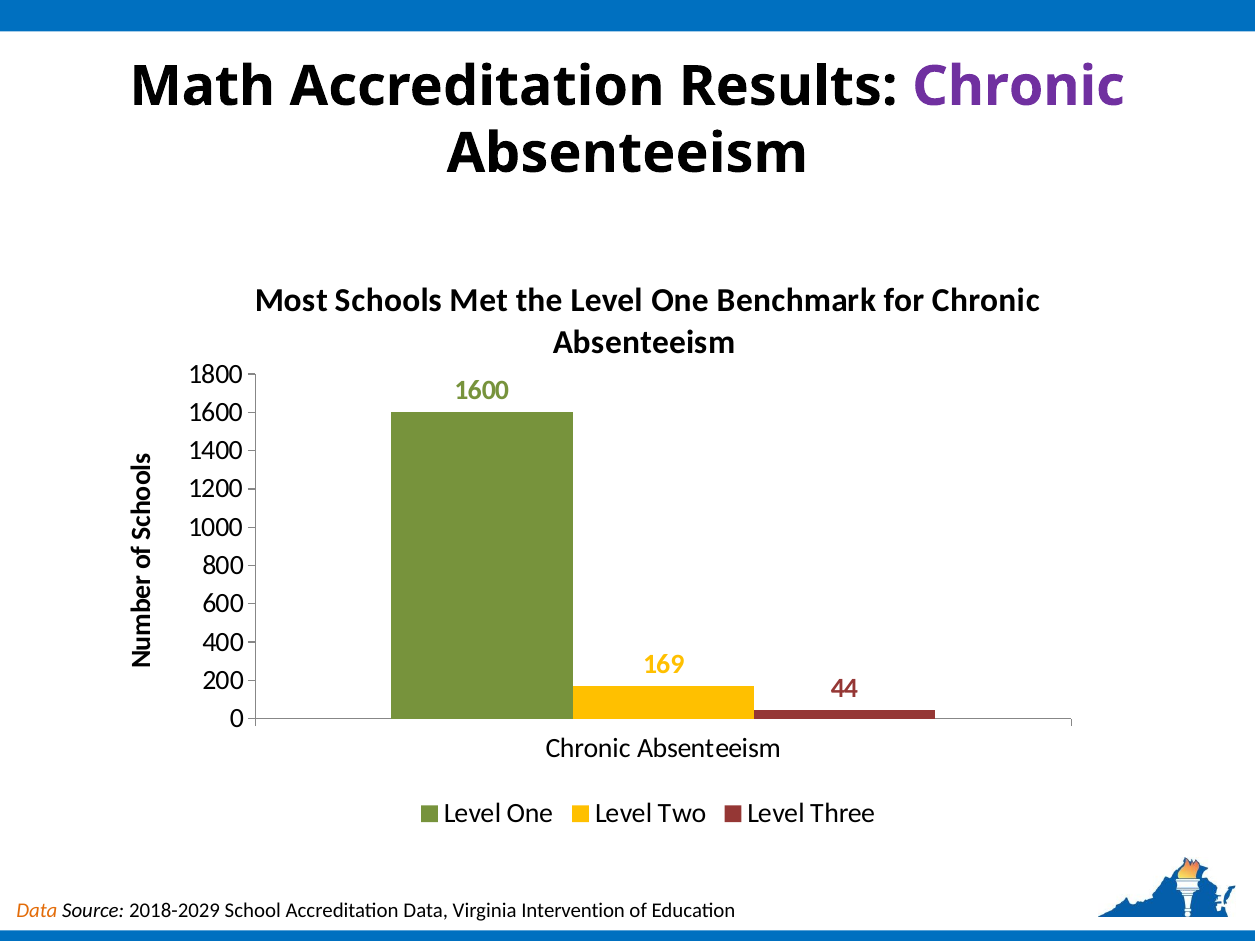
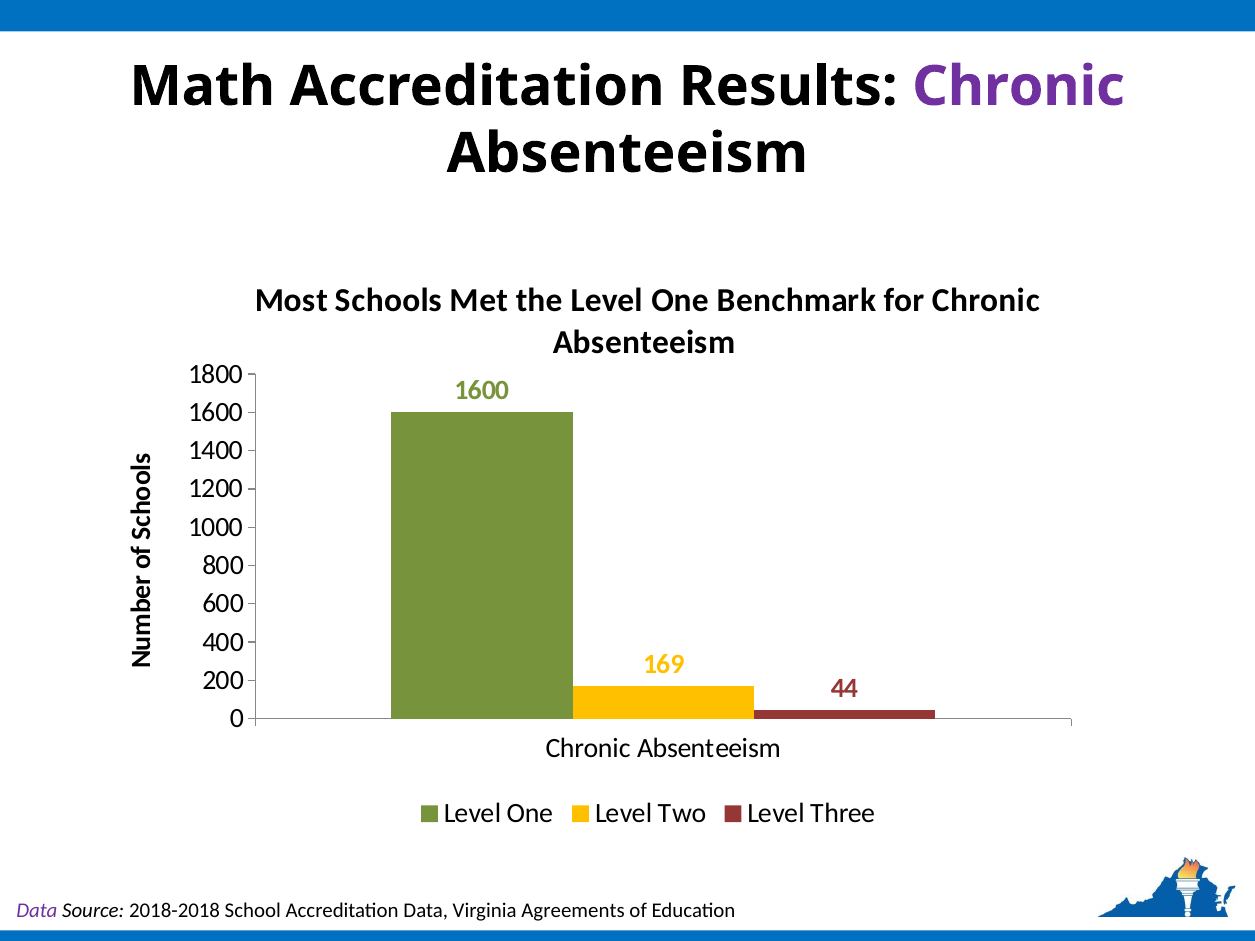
Data colour: orange -> purple (37, 911)
2018-2029: 2018-2029 -> 2018-2018 (175, 911)
Intervention: Intervention -> Agreements (573, 911)
